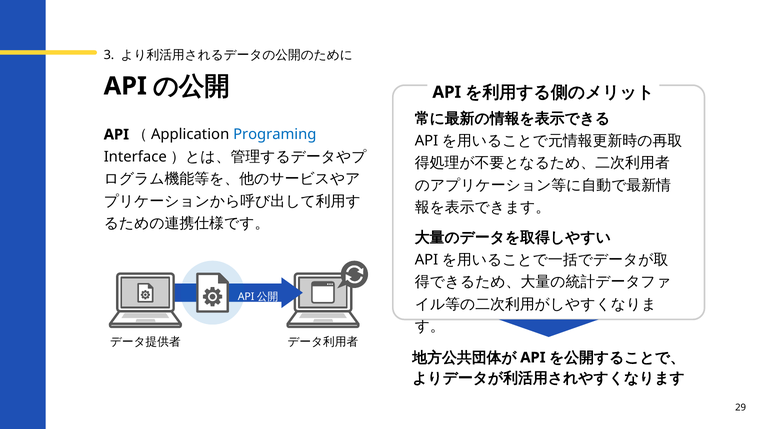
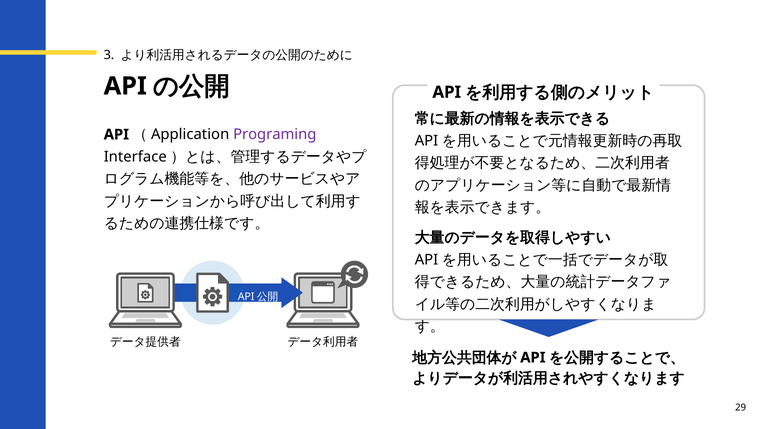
Programing colour: blue -> purple (275, 135)
